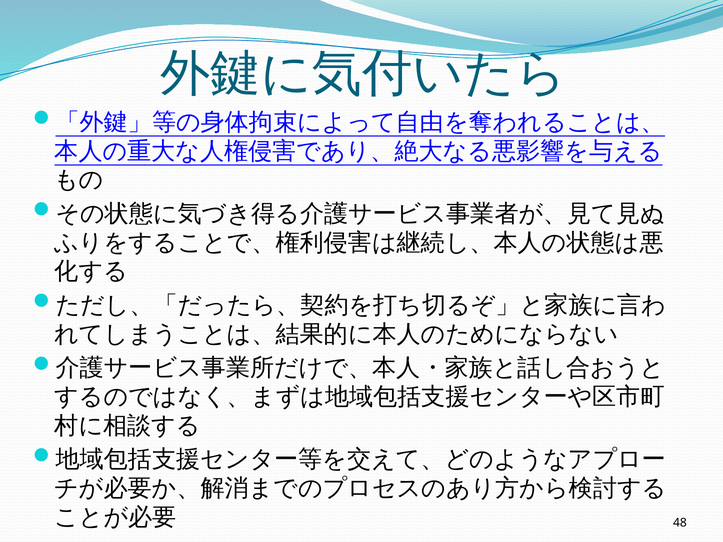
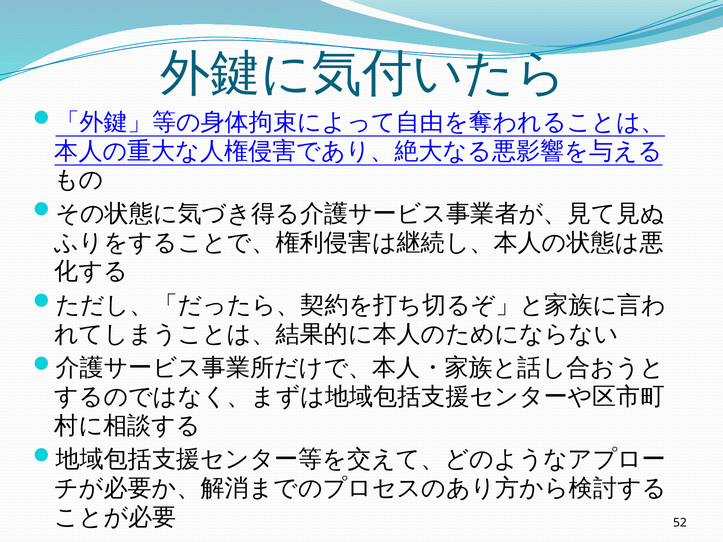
48: 48 -> 52 (680, 523)
